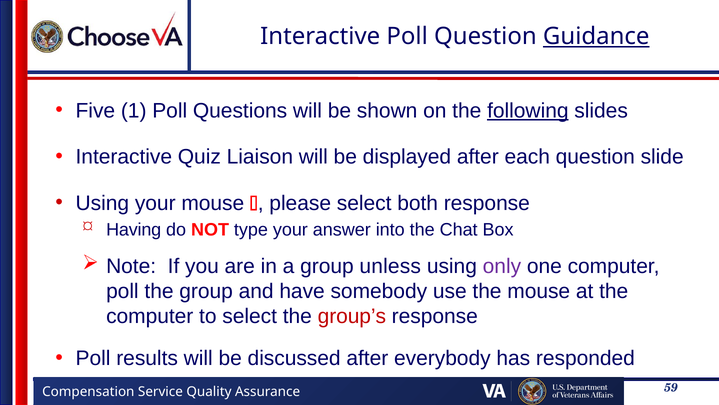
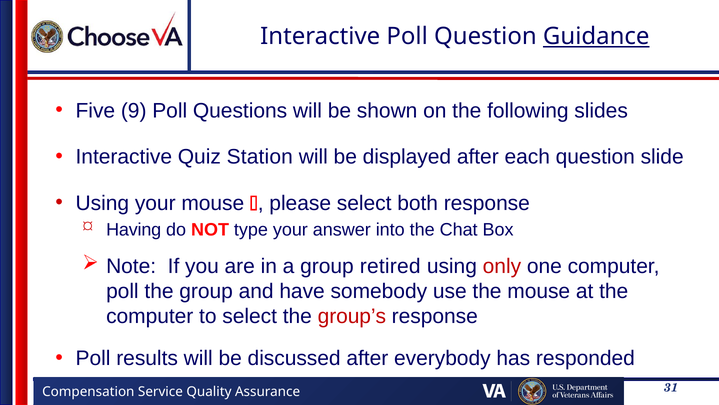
1: 1 -> 9 (134, 111)
following underline: present -> none (528, 111)
Liaison: Liaison -> Station (260, 157)
unless: unless -> retired (390, 266)
only colour: purple -> red (502, 266)
59: 59 -> 31 (671, 387)
